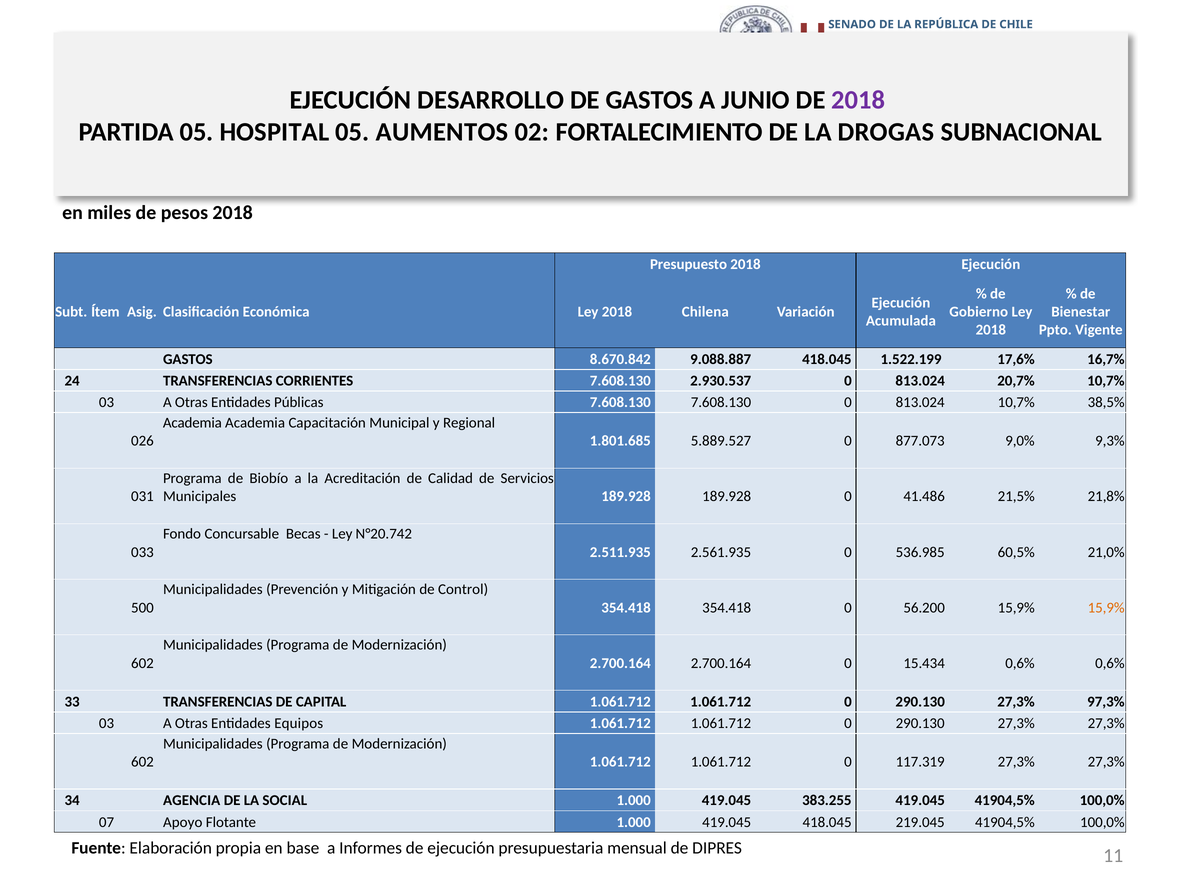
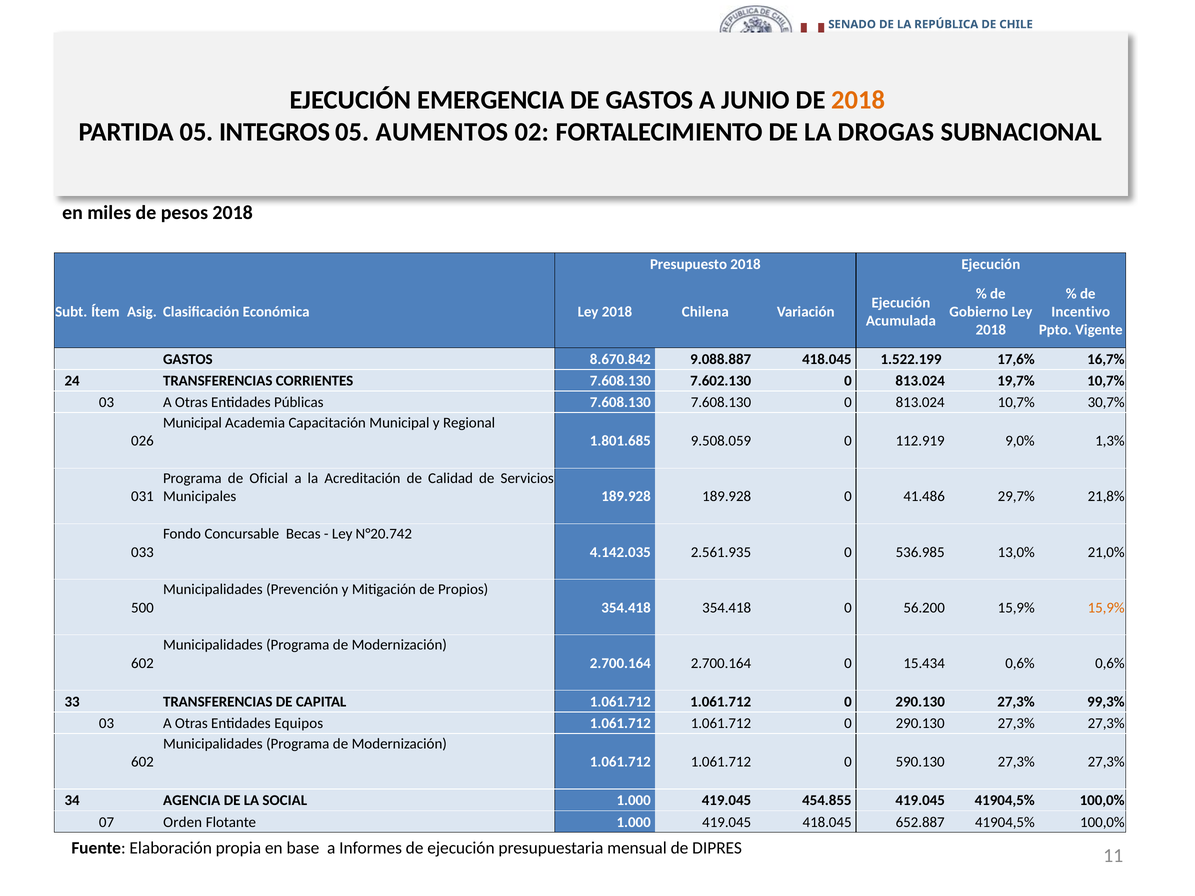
DESARROLLO: DESARROLLO -> EMERGENCIA (491, 100)
2018 colour: purple -> orange (858, 100)
HOSPITAL: HOSPITAL -> INTEGROS (275, 132)
Bienestar: Bienestar -> Incentivo (1081, 312)
2.930.537: 2.930.537 -> 7.602.130 (721, 381)
20,7%: 20,7% -> 19,7% (1016, 381)
38,5%: 38,5% -> 30,7% (1106, 403)
Academia: Academia -> Municipal (192, 423)
5.889.527: 5.889.527 -> 9.508.059 (721, 441)
877.073: 877.073 -> 112.919 (920, 441)
9,3%: 9,3% -> 1,3% (1110, 441)
Biobío: Biobío -> Oficial (269, 479)
21,5%: 21,5% -> 29,7% (1016, 497)
2.511.935: 2.511.935 -> 4.142.035 (620, 552)
60,5%: 60,5% -> 13,0% (1016, 552)
Control: Control -> Propios (463, 590)
97,3%: 97,3% -> 99,3% (1106, 702)
117.319: 117.319 -> 590.130 (920, 762)
383.255: 383.255 -> 454.855 (827, 801)
07 Apoyo: Apoyo -> Orden (183, 822)
219.045: 219.045 -> 652.887 (920, 822)
